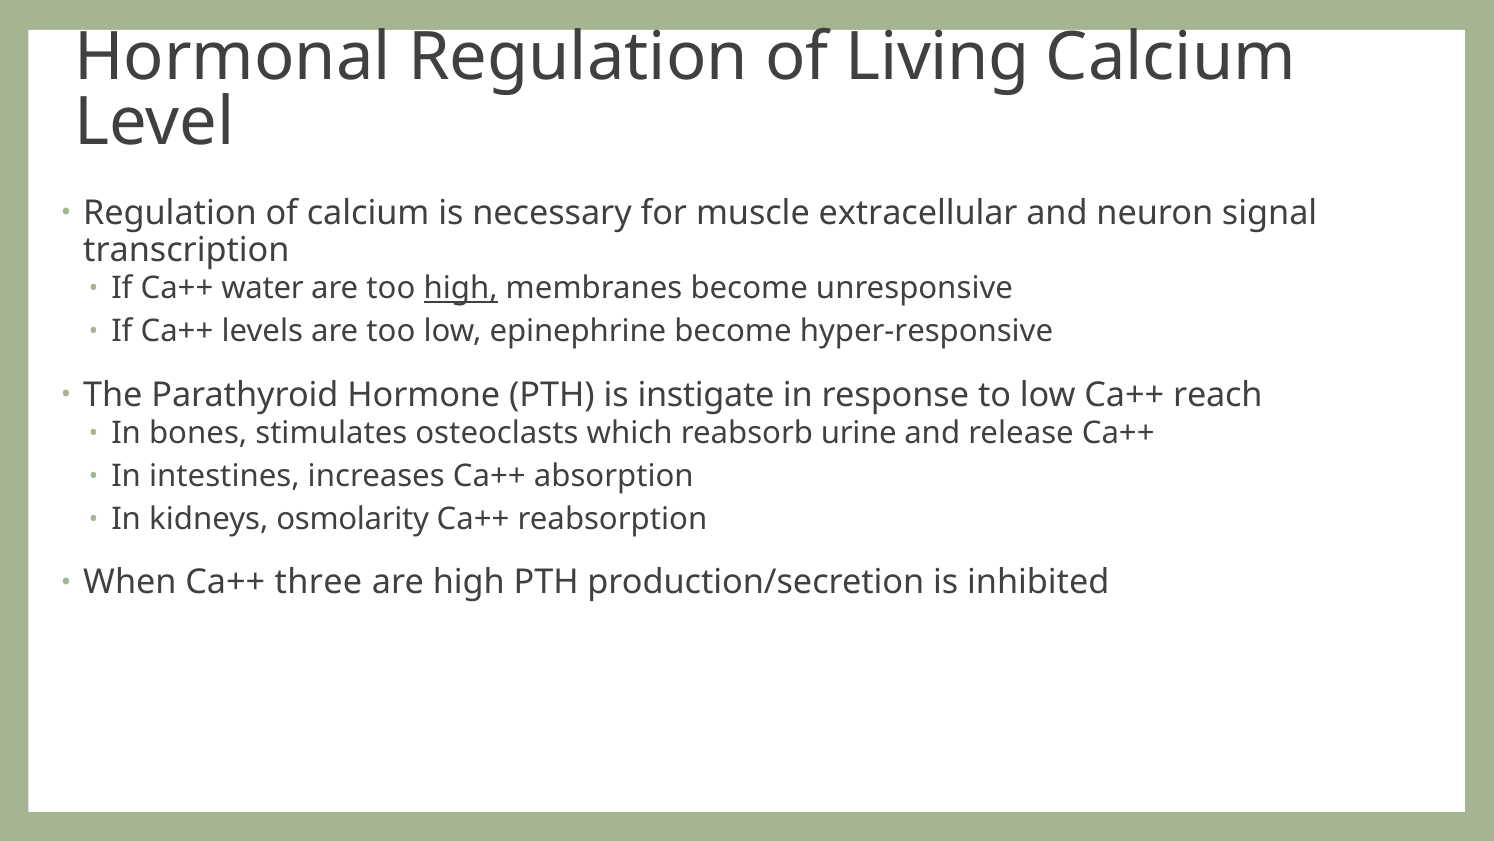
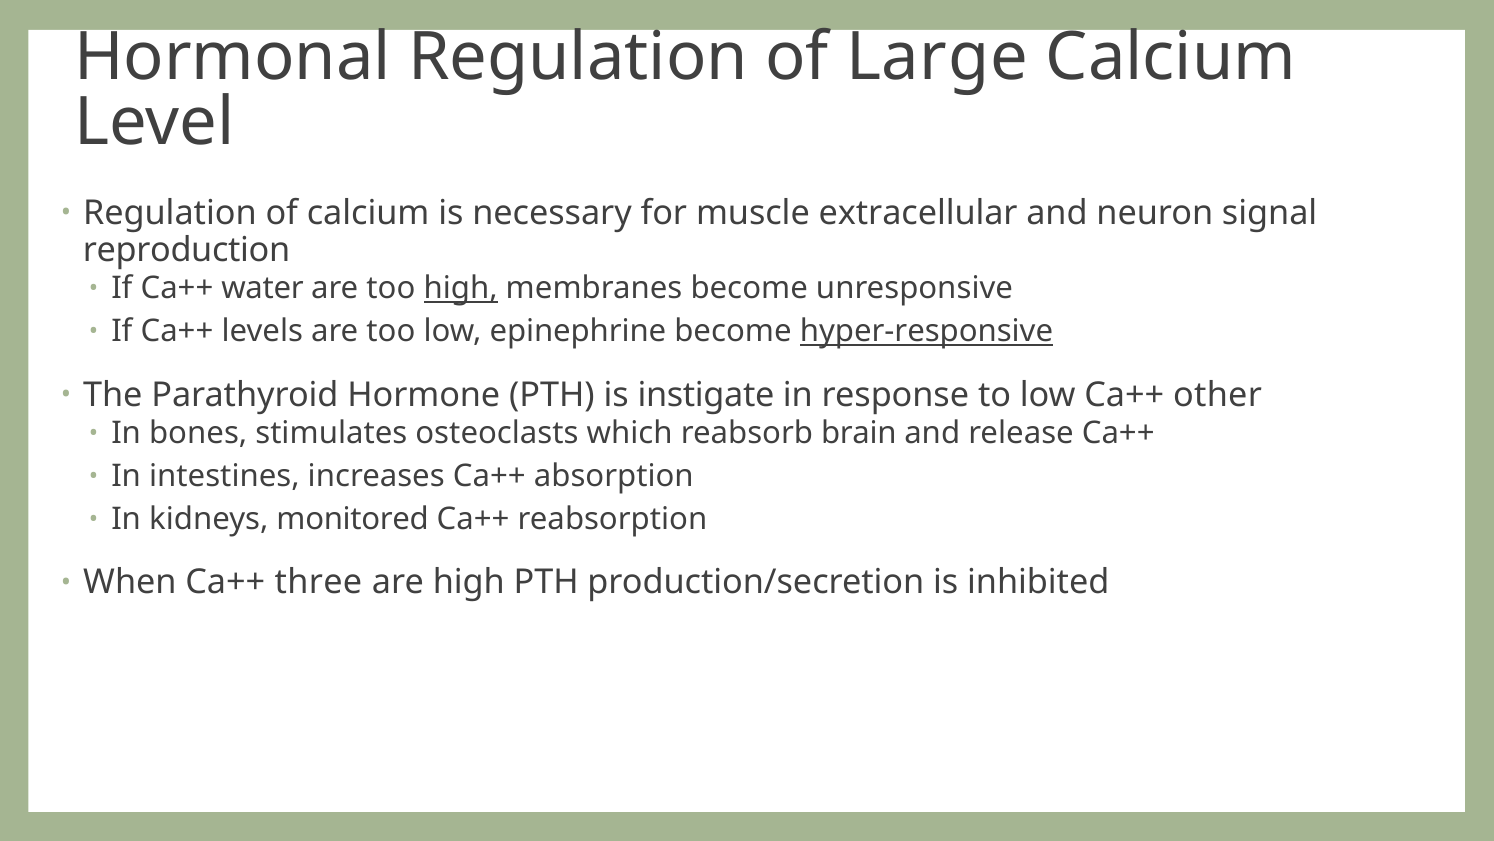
Living: Living -> Large (937, 57)
transcription: transcription -> reproduction (187, 250)
hyper-responsive underline: none -> present (926, 331)
reach: reach -> other (1218, 394)
urine: urine -> brain (859, 433)
osmolarity: osmolarity -> monitored (353, 519)
